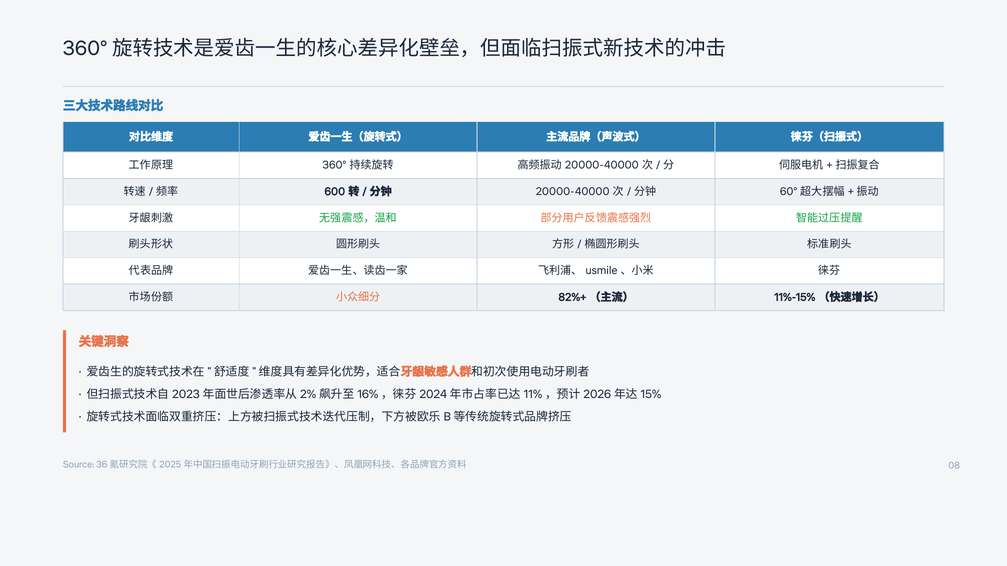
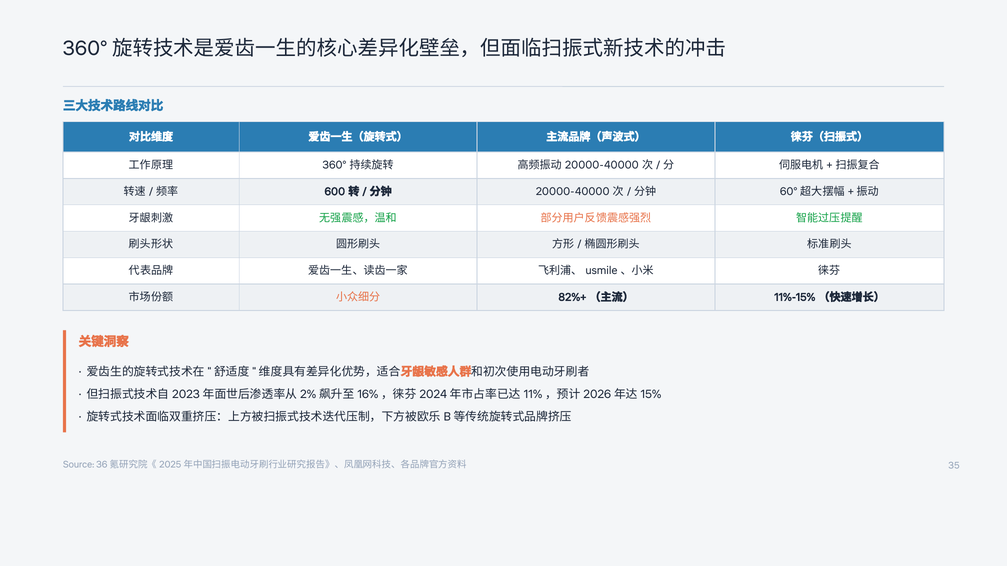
08: 08 -> 35 (954, 466)
